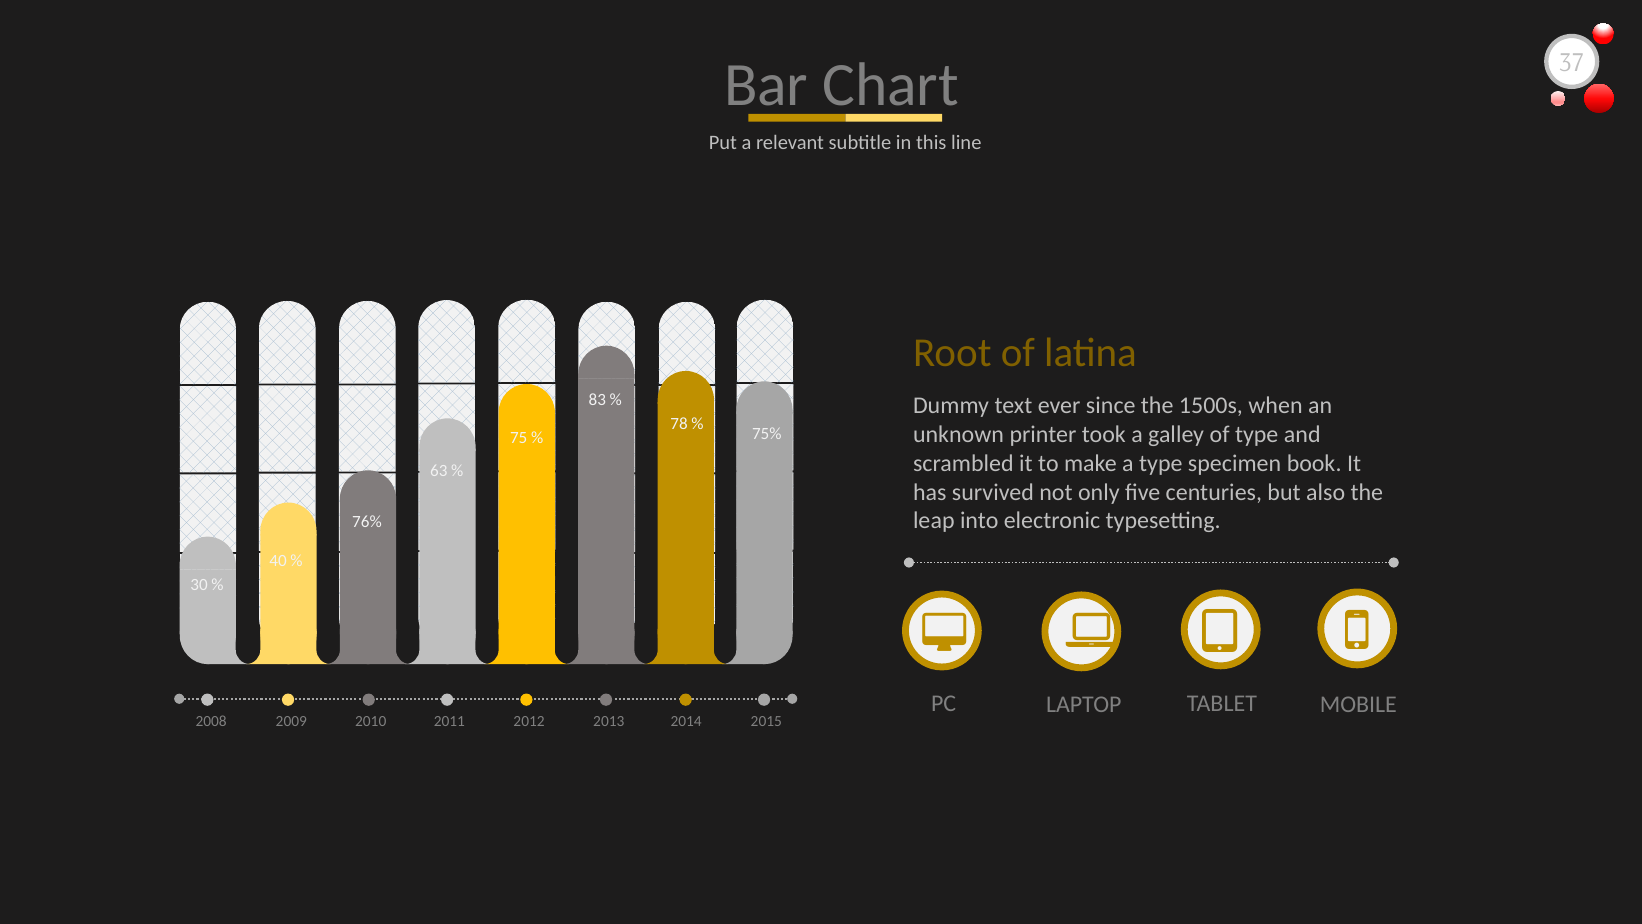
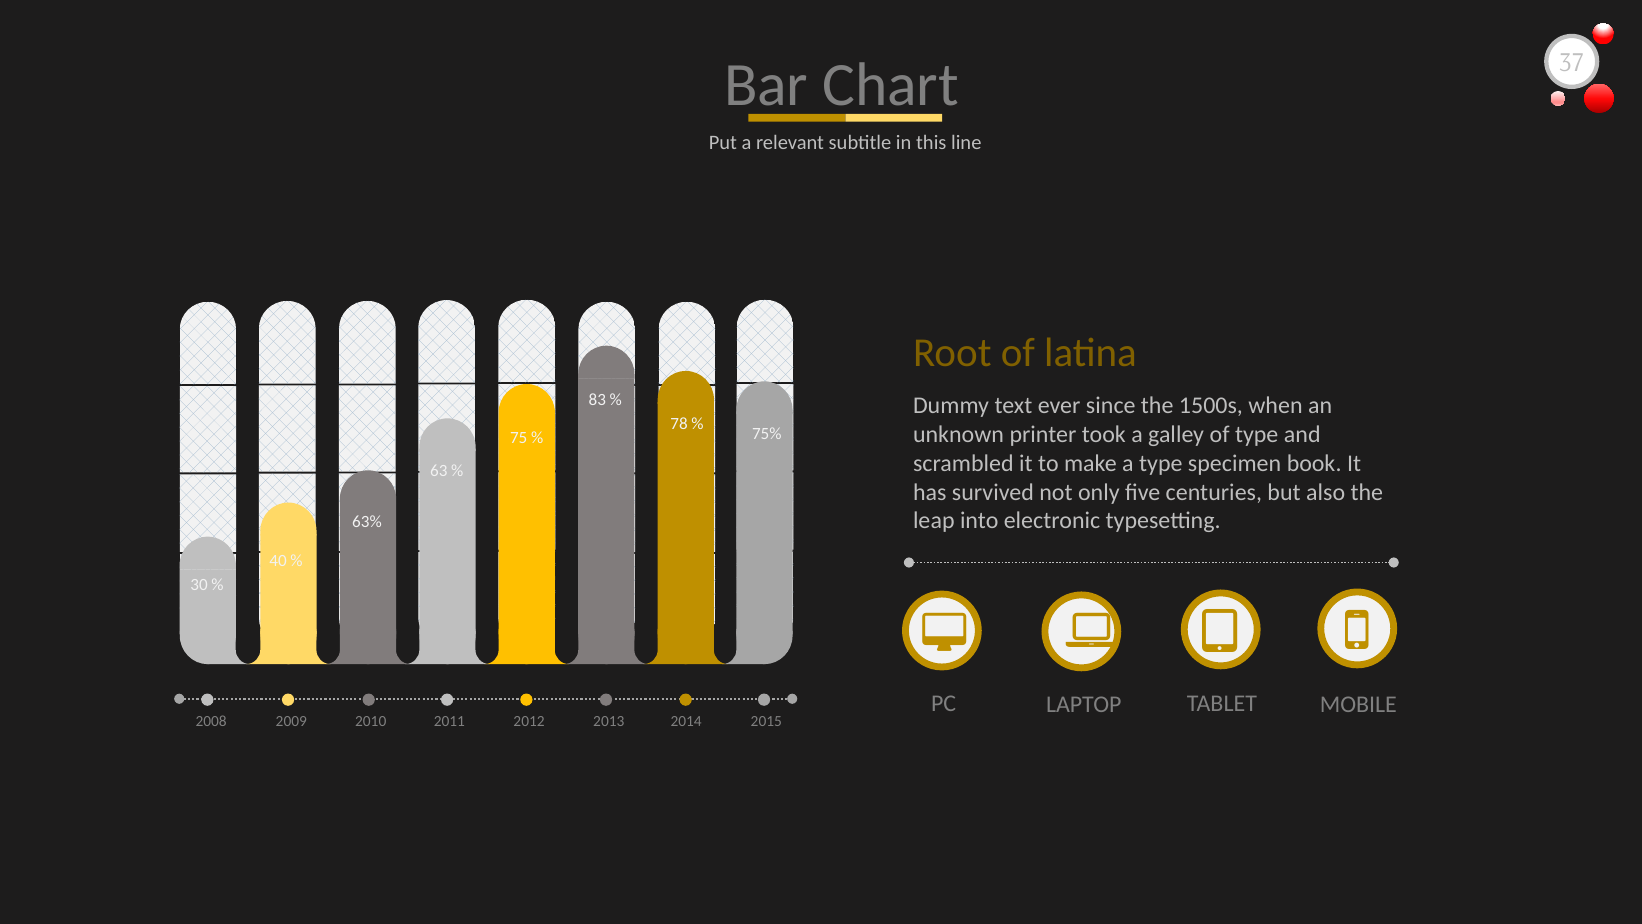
76%: 76% -> 63% (367, 521)
